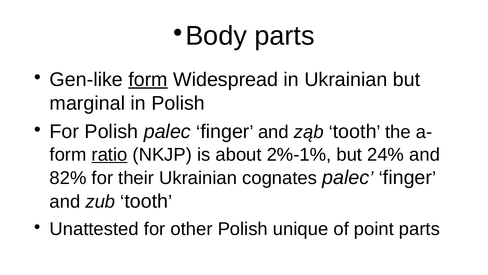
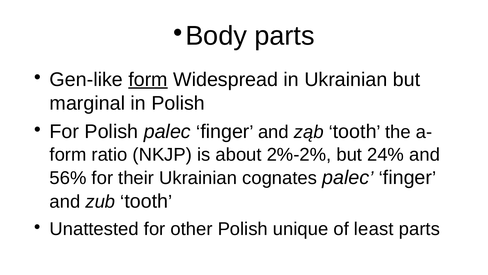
ratio underline: present -> none (110, 154)
2%-1%: 2%-1% -> 2%-2% (299, 154)
82%: 82% -> 56% (68, 178)
point: point -> least (374, 229)
